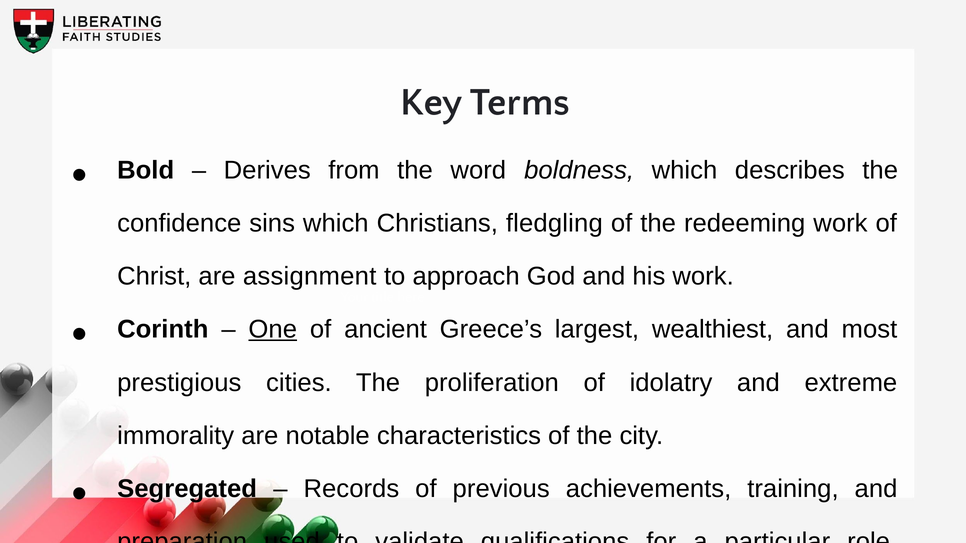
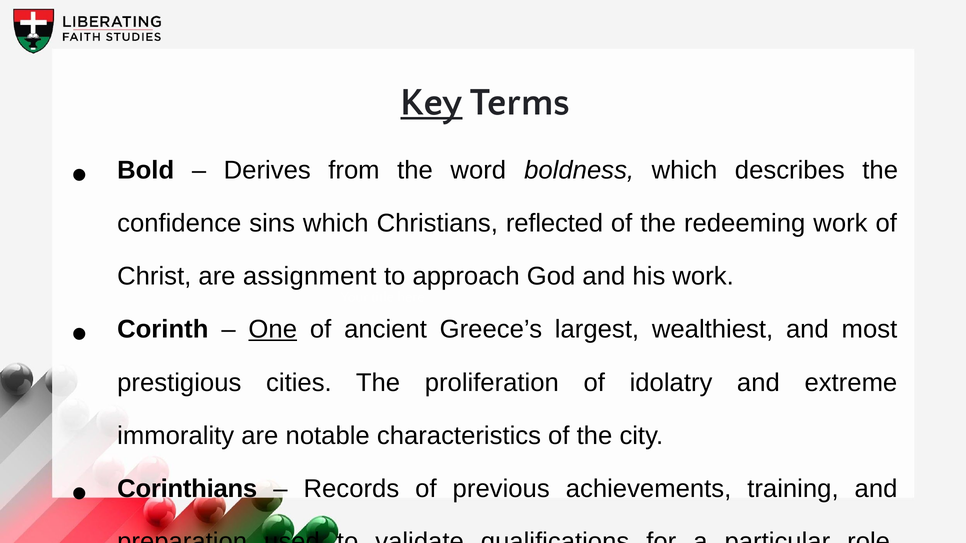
Key underline: none -> present (432, 102)
fledgling: fledgling -> reflected (554, 223)
Segregated: Segregated -> Corinthians (187, 489)
